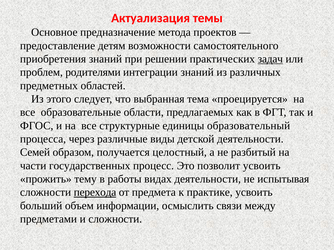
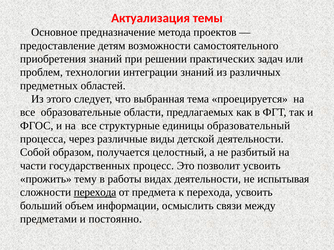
задач underline: present -> none (270, 59)
родителями: родителями -> технологии (93, 72)
Семей: Семей -> Собой (35, 153)
к практике: практике -> перехода (210, 193)
и сложности: сложности -> постоянно (115, 219)
